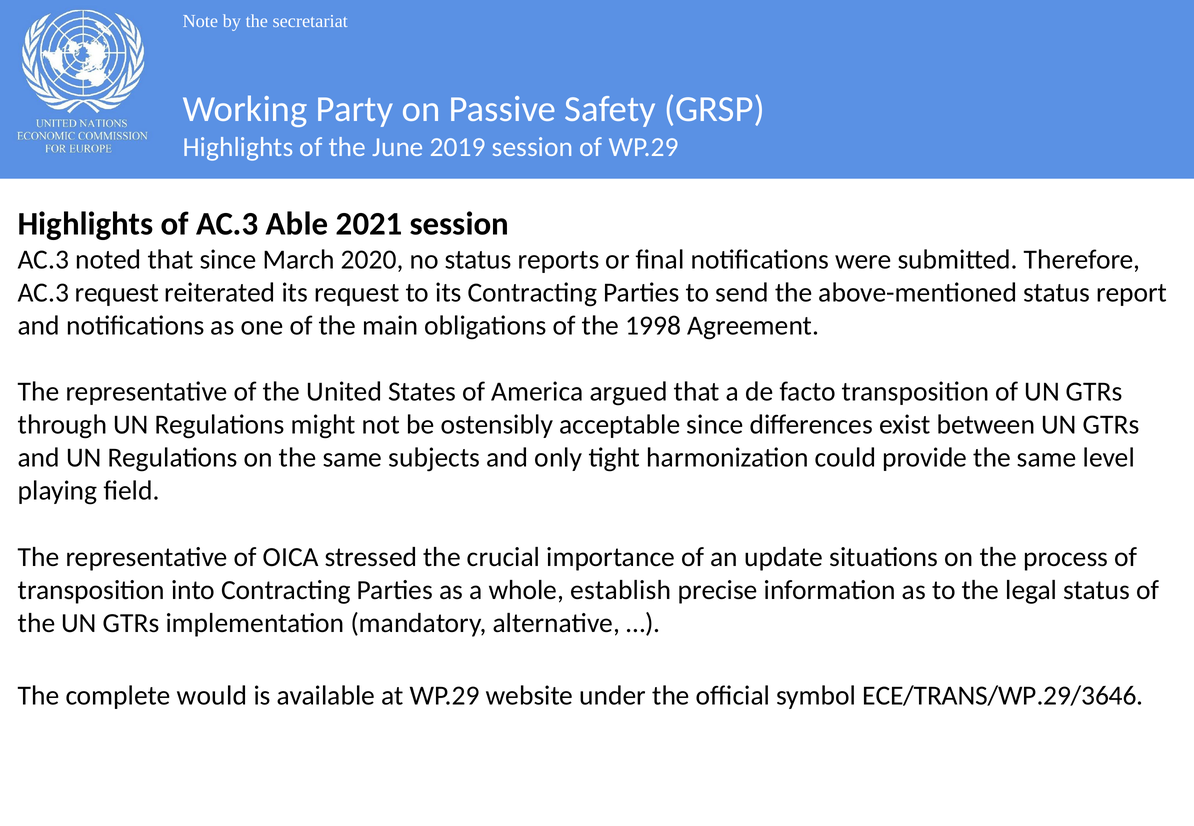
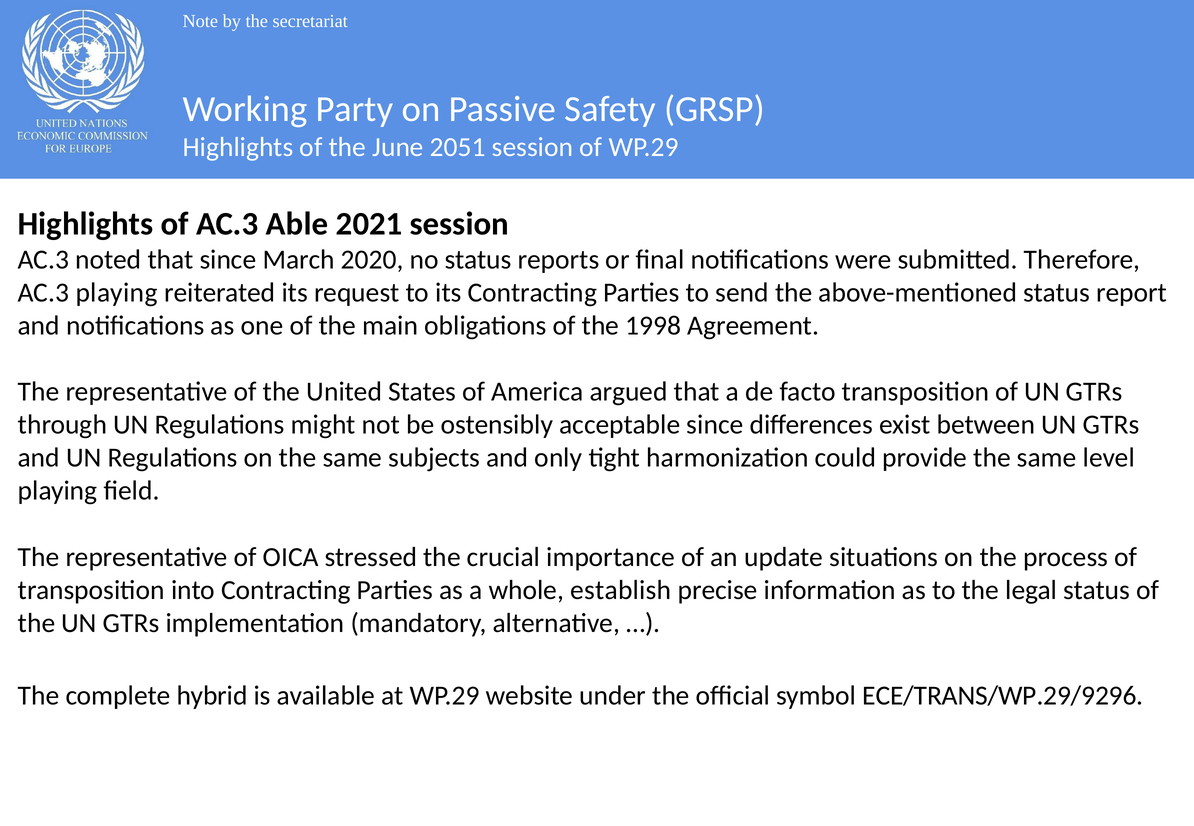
2019: 2019 -> 2051 (458, 147)
AC.3 request: request -> playing (117, 293)
would: would -> hybrid (212, 696)
ECE/TRANS/WP.29/3646: ECE/TRANS/WP.29/3646 -> ECE/TRANS/WP.29/9296 (1003, 696)
